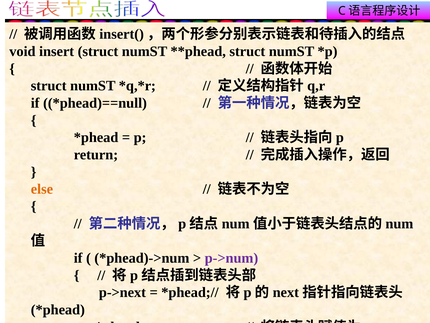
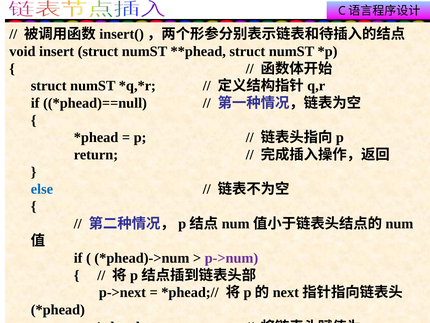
else colour: orange -> blue (42, 189)
